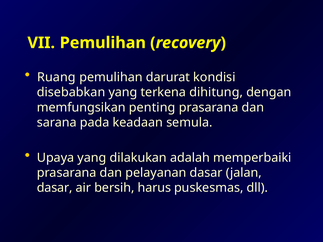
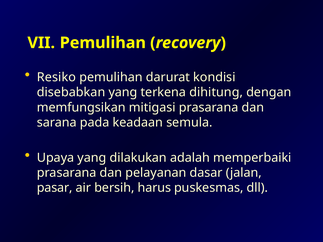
Ruang: Ruang -> Resiko (56, 77)
penting: penting -> mitigasi (152, 107)
dasar: dasar -> pasar (55, 188)
